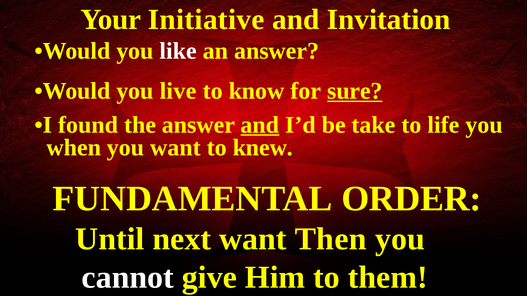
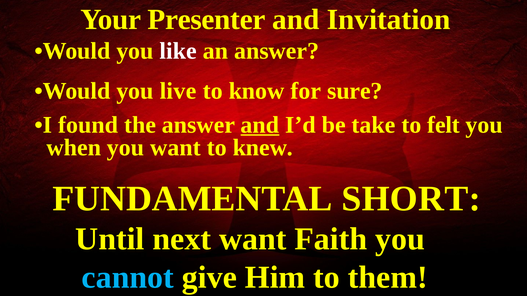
Initiative: Initiative -> Presenter (206, 20)
sure underline: present -> none (355, 91)
life: life -> felt (444, 125)
ORDER: ORDER -> SHORT (411, 199)
Then: Then -> Faith (331, 239)
cannot colour: white -> light blue (128, 278)
